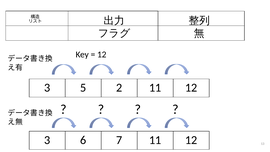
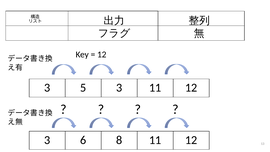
5 2: 2 -> 3 (119, 88)
7: 7 -> 8 (119, 140)
